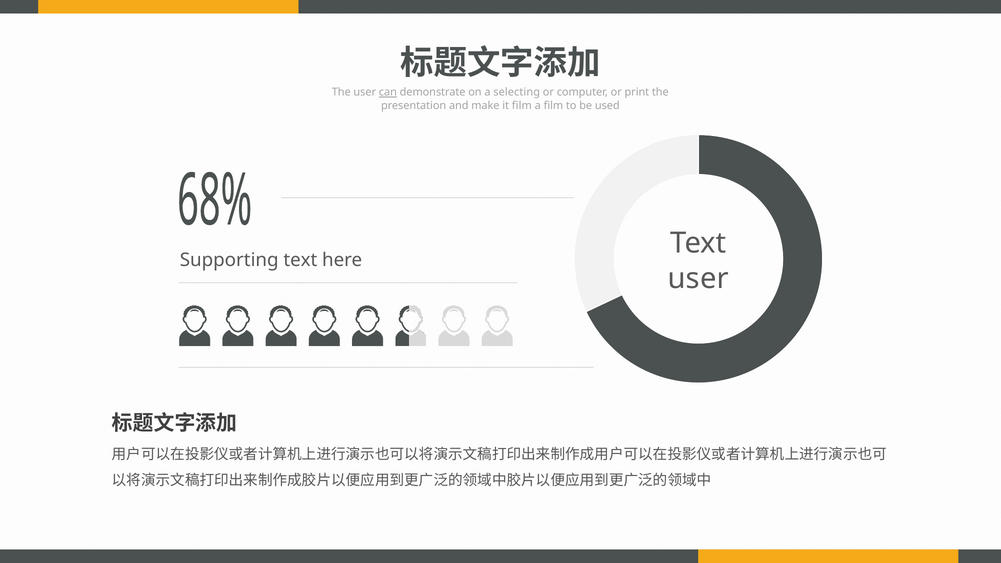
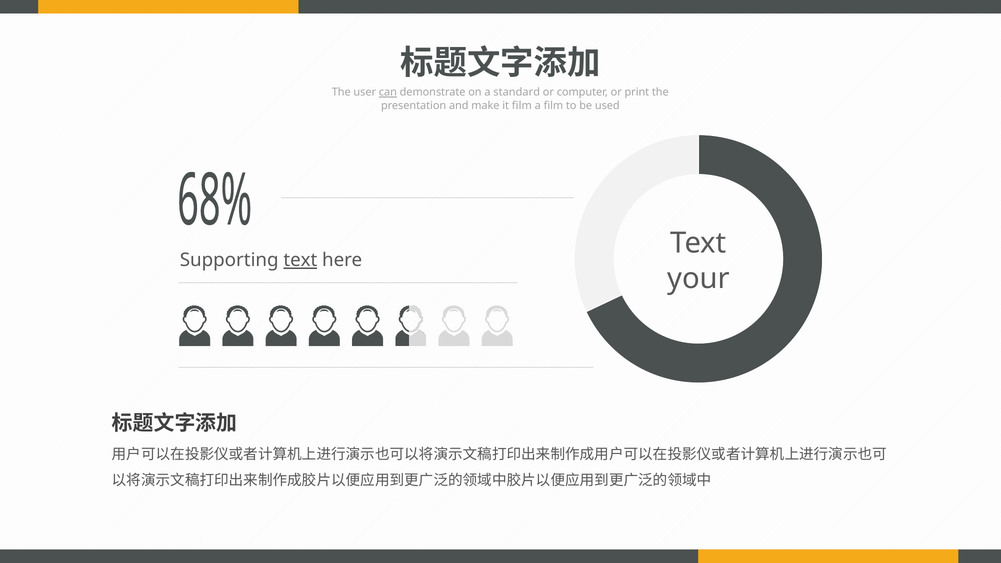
selecting: selecting -> standard (517, 92)
text underline: none -> present (300, 260)
user: user -> your (698, 278)
